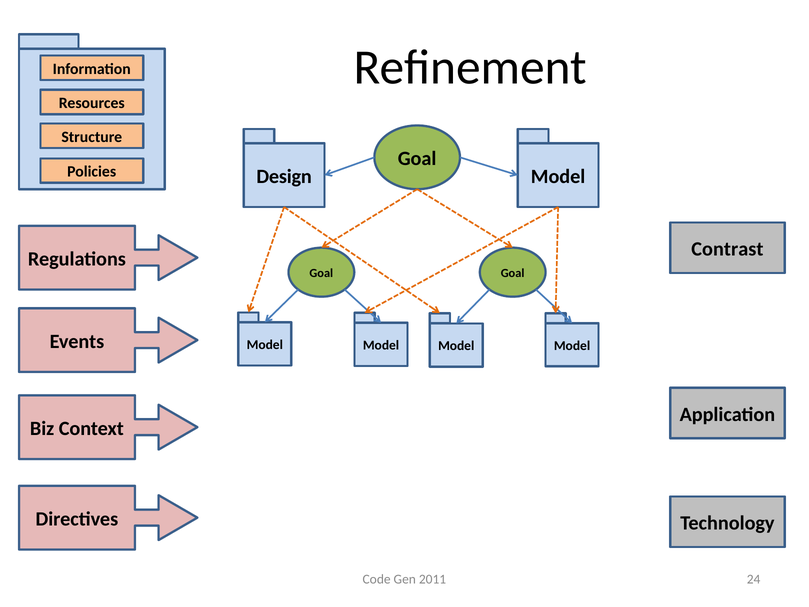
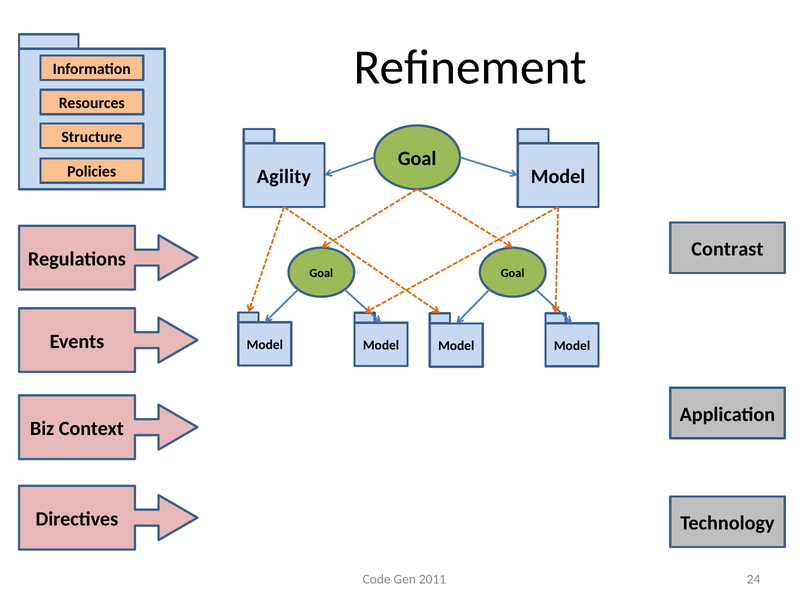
Design: Design -> Agility (284, 177)
